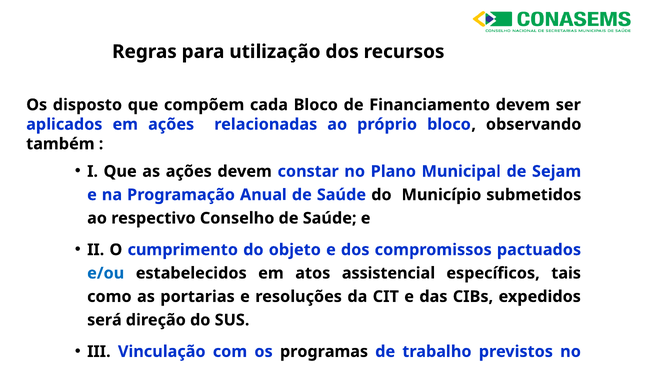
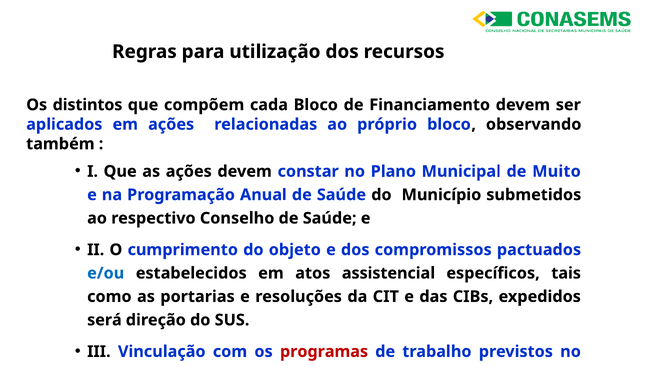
disposto: disposto -> distintos (88, 105)
Sejam: Sejam -> Muito (557, 171)
programas colour: black -> red (324, 351)
